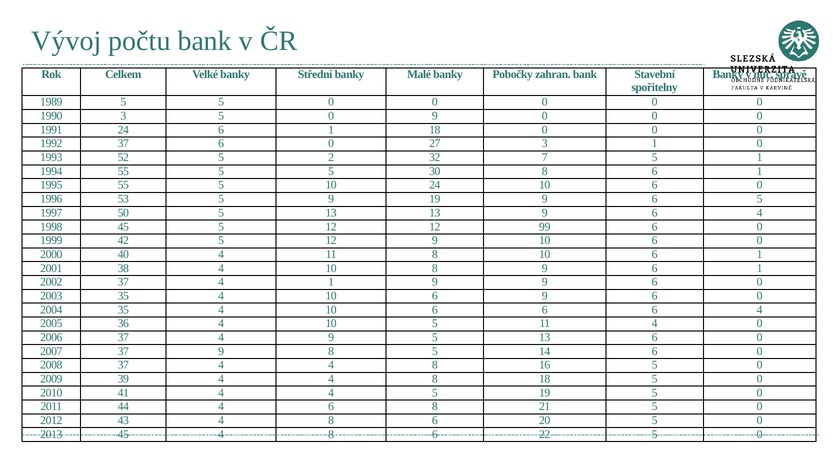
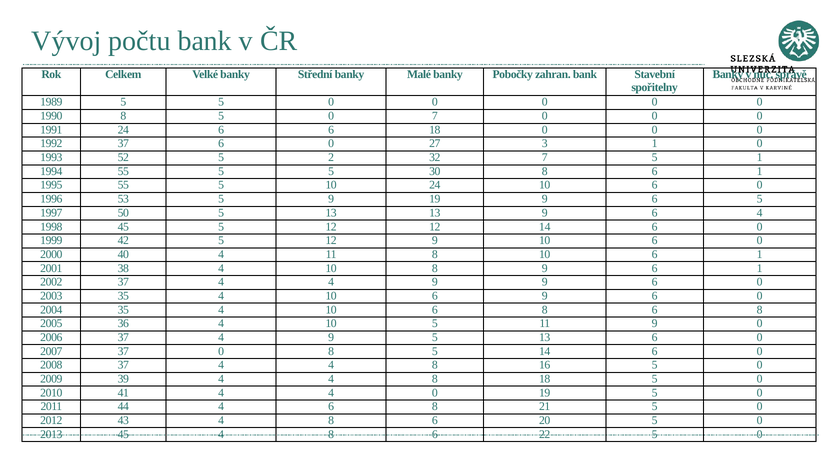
1990 3: 3 -> 8 (123, 116)
0 9: 9 -> 7 (435, 116)
24 6 1: 1 -> 6 (331, 130)
12 99: 99 -> 14 (545, 226)
2002 37 4 1: 1 -> 4 (331, 282)
10 6 6: 6 -> 8 (545, 309)
4: 4 -> 8 (760, 309)
11 4: 4 -> 9 (655, 323)
37 9: 9 -> 0 (221, 351)
4 5: 5 -> 0 (435, 392)
